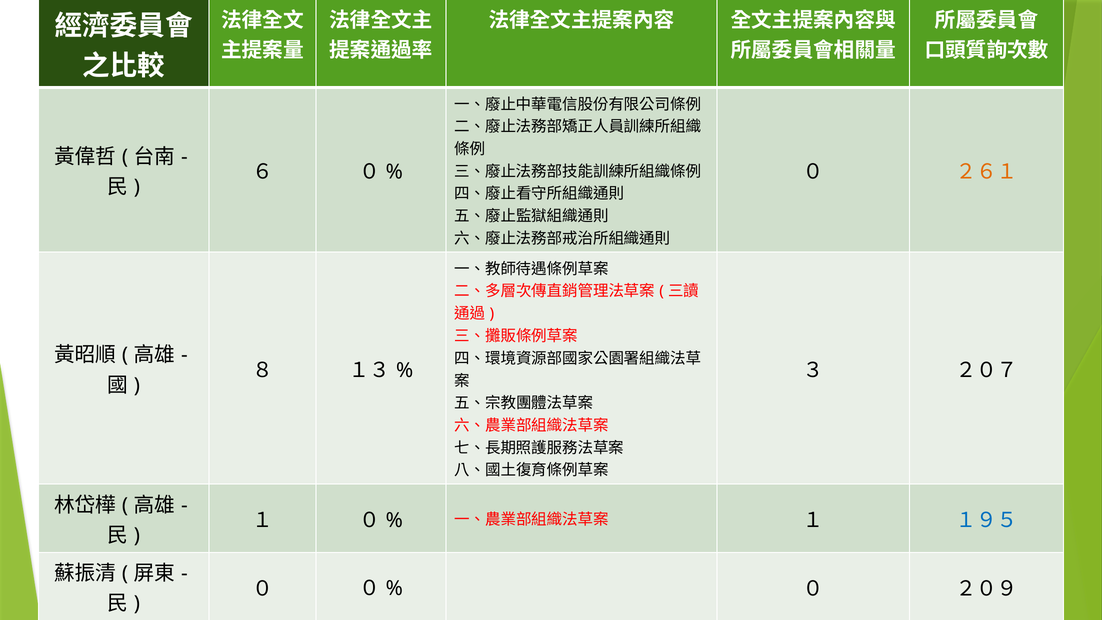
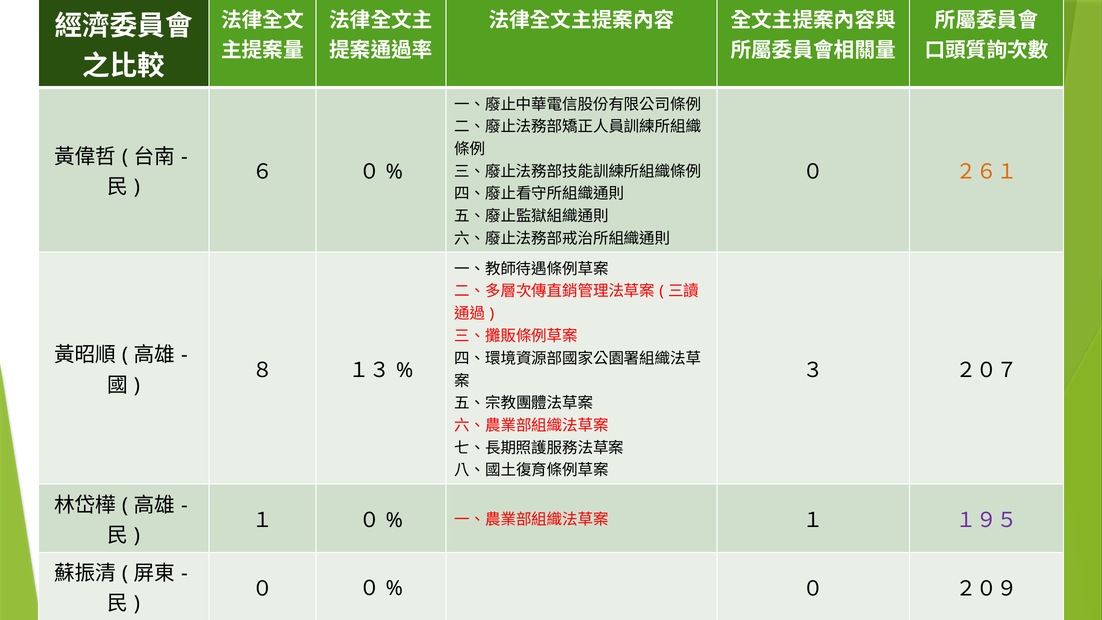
１９５ colour: blue -> purple (987, 520)
